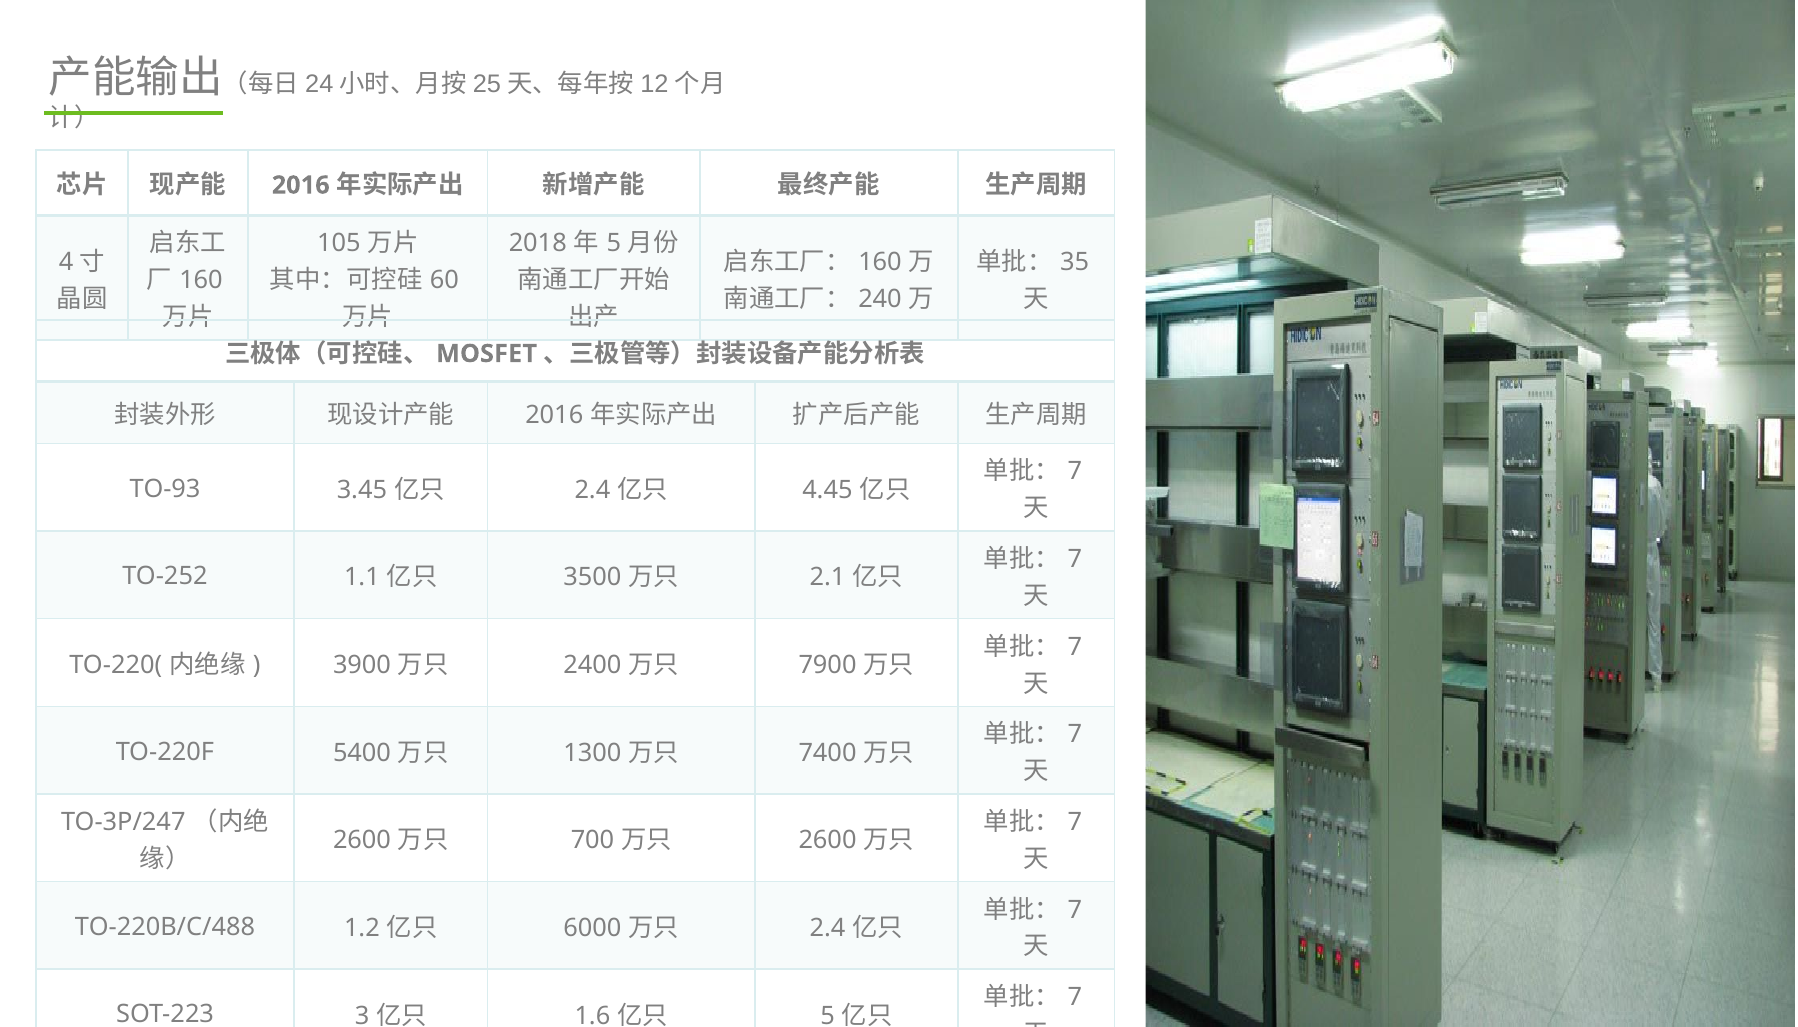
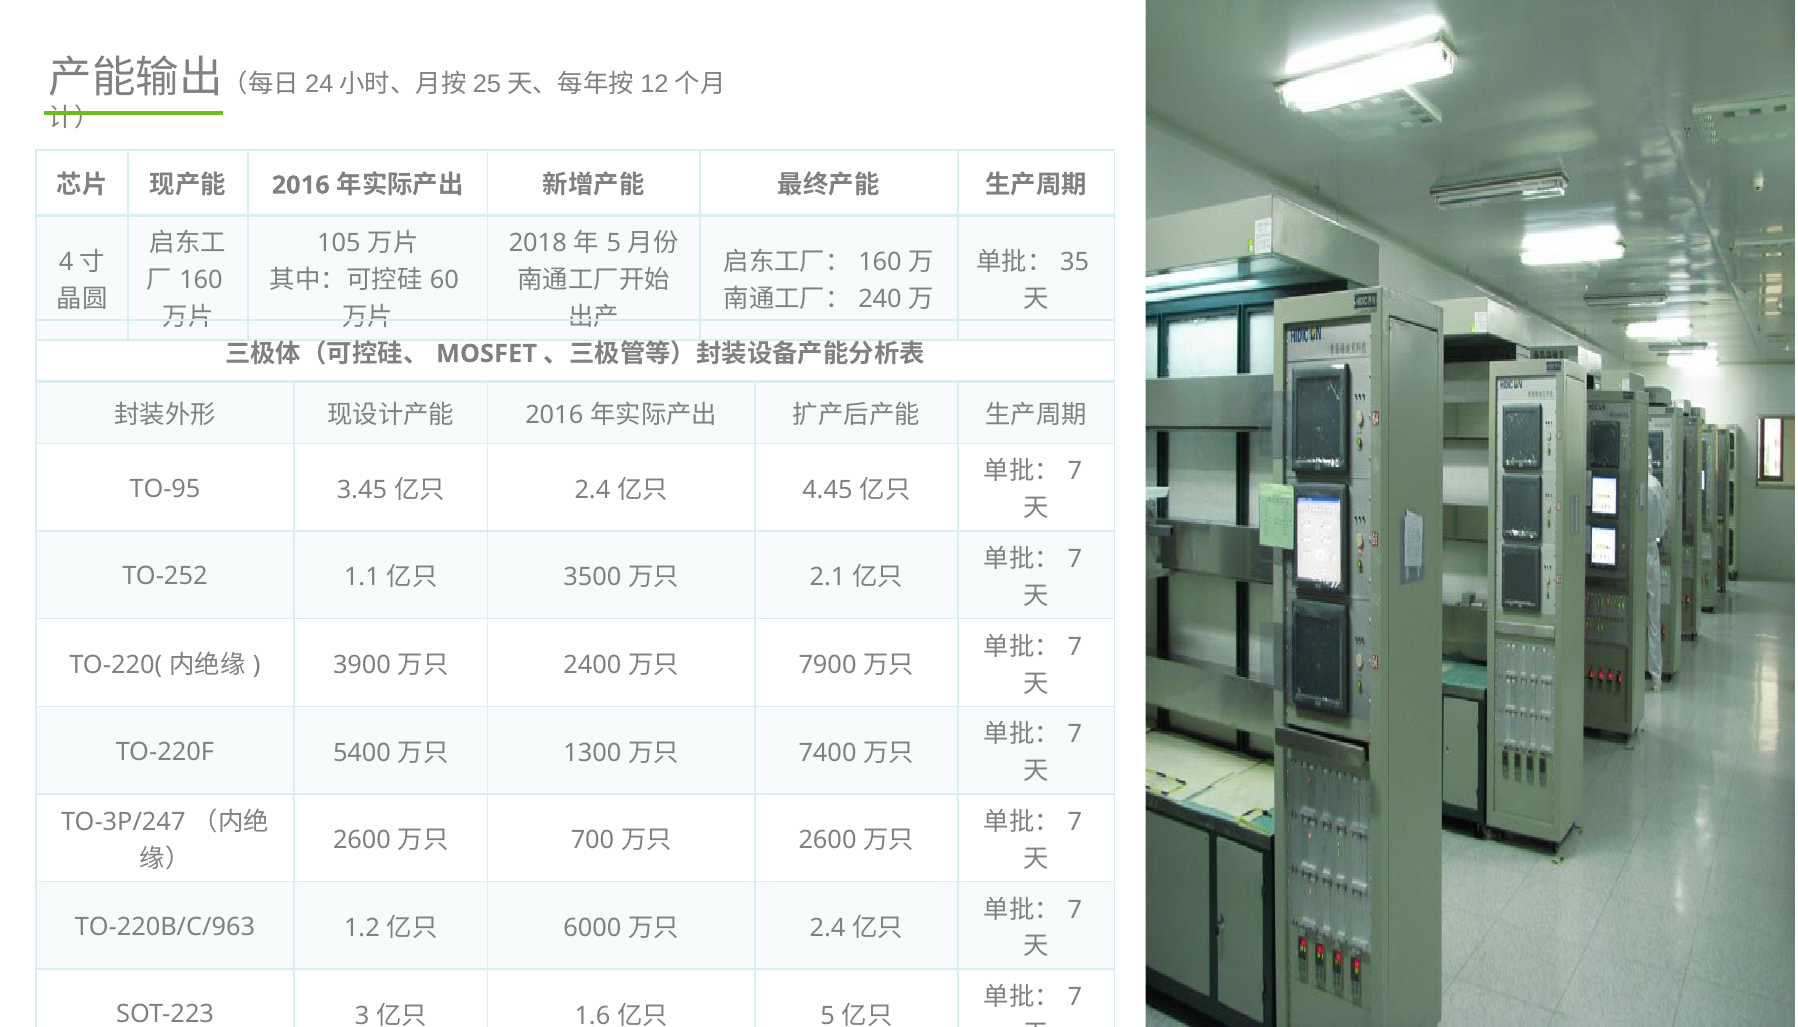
TO-93: TO-93 -> TO-95 (165, 489)
TO-220B/C/488: TO-220B/C/488 -> TO-220B/C/963 (165, 927)
